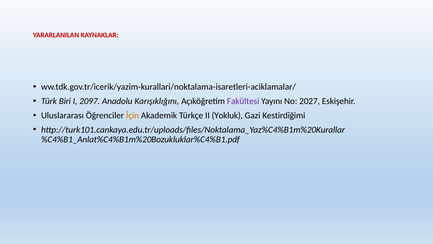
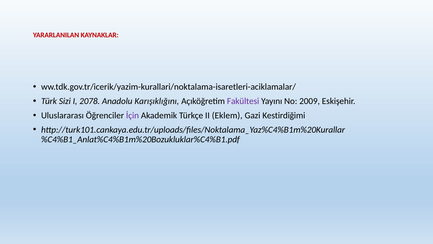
Biri: Biri -> Sizi (65, 101)
2097: 2097 -> 2078 (90, 101)
2027: 2027 -> 2009 (310, 101)
İçin colour: orange -> purple (132, 115)
Yokluk: Yokluk -> Eklem (227, 115)
